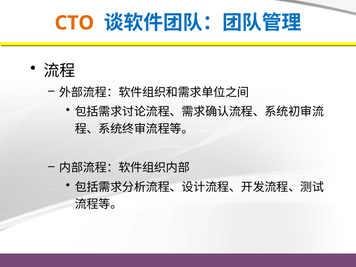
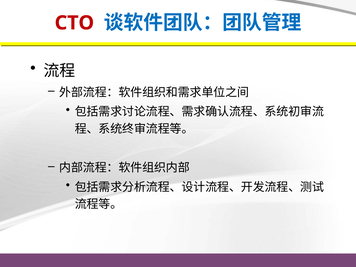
CTO colour: orange -> red (74, 23)
